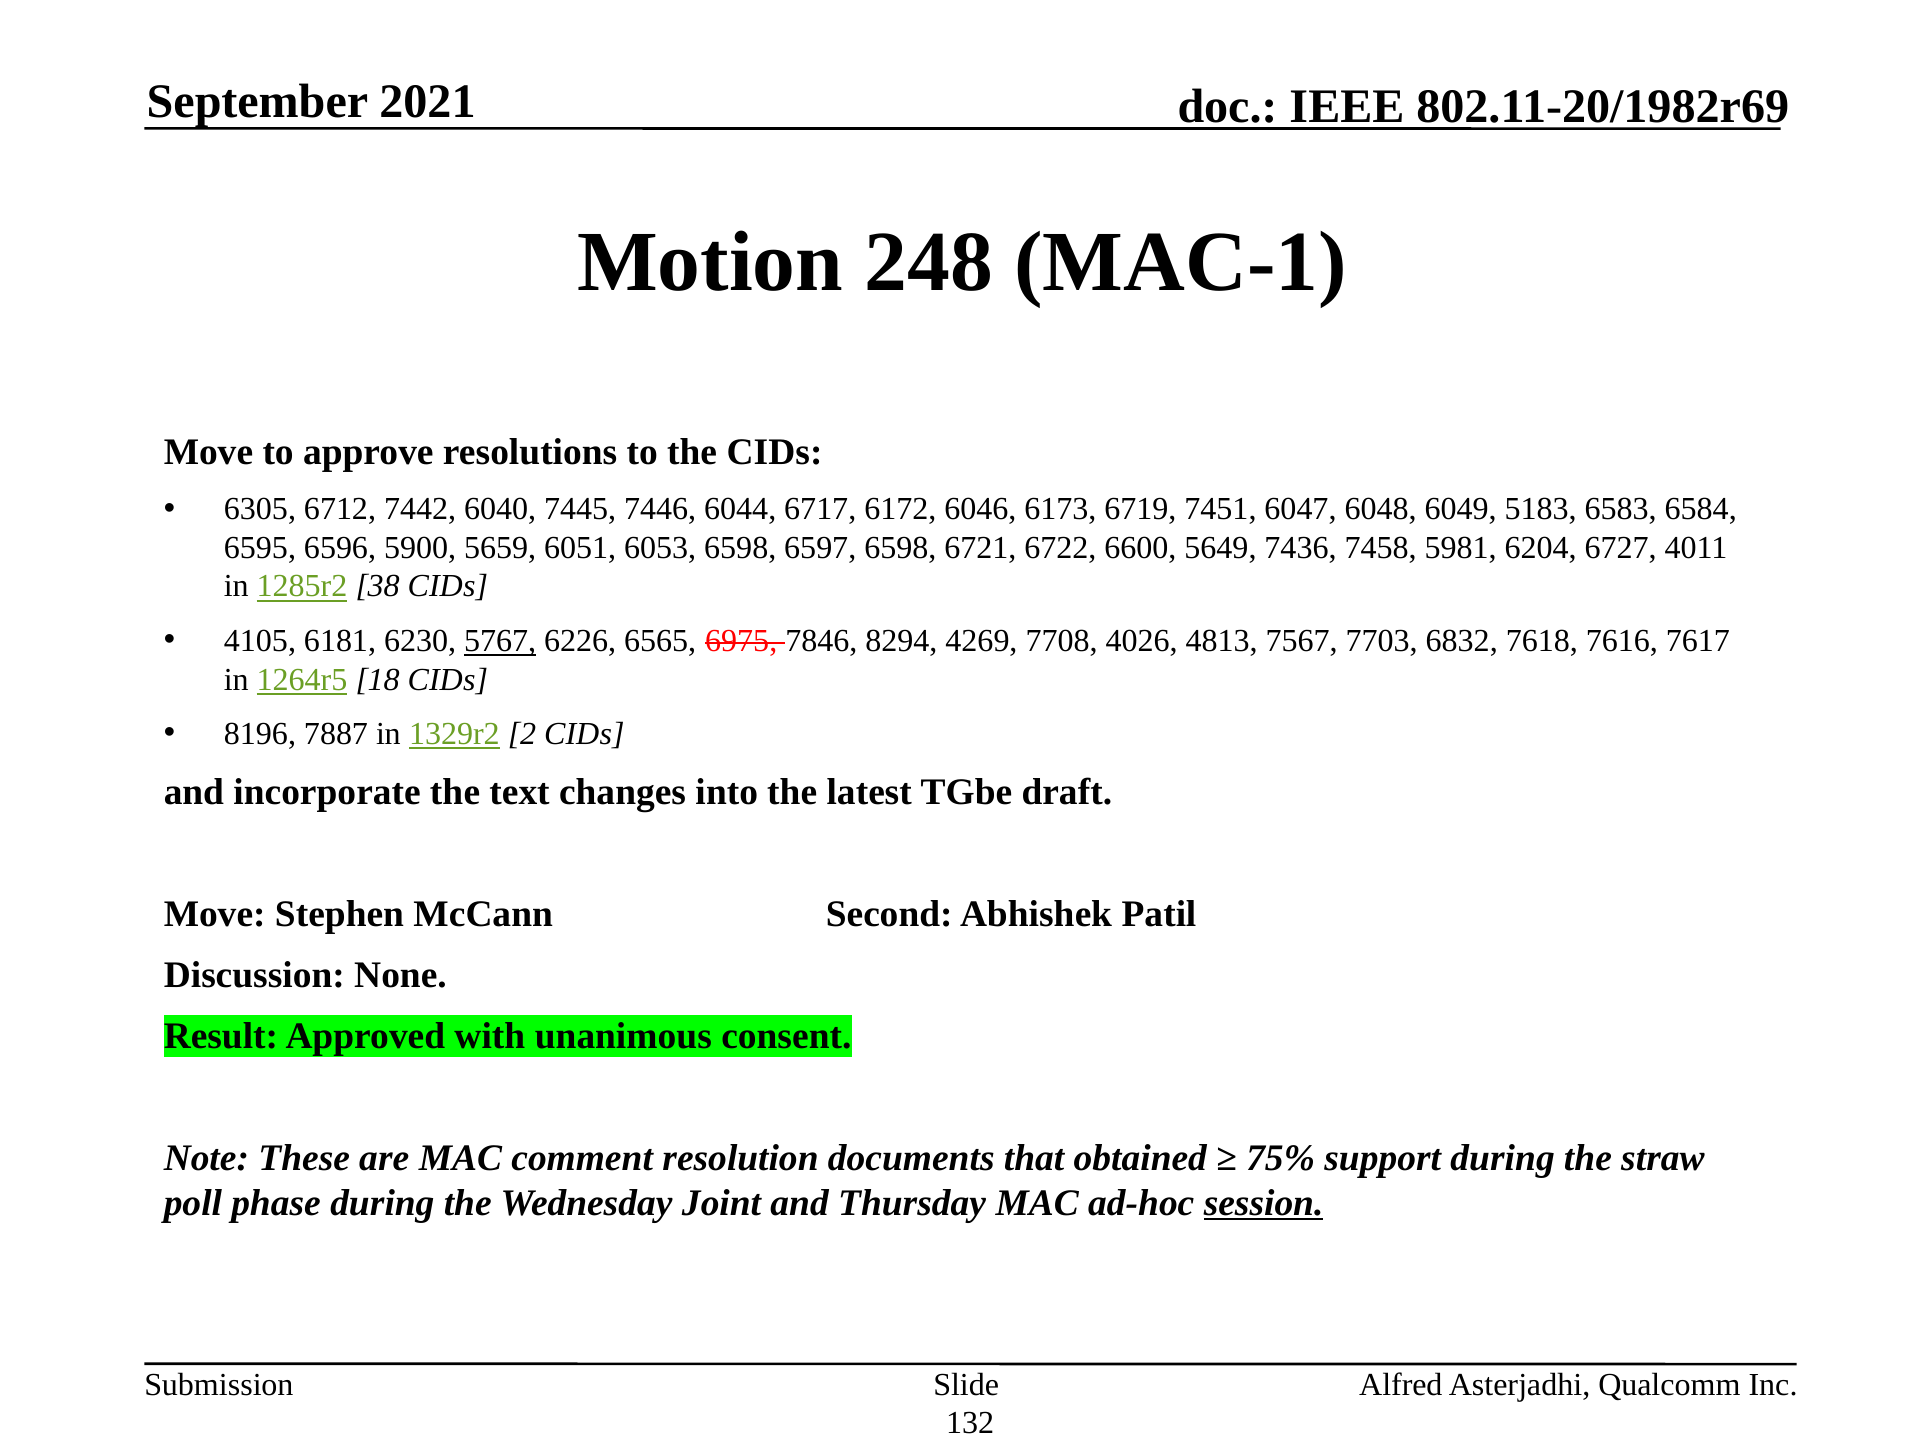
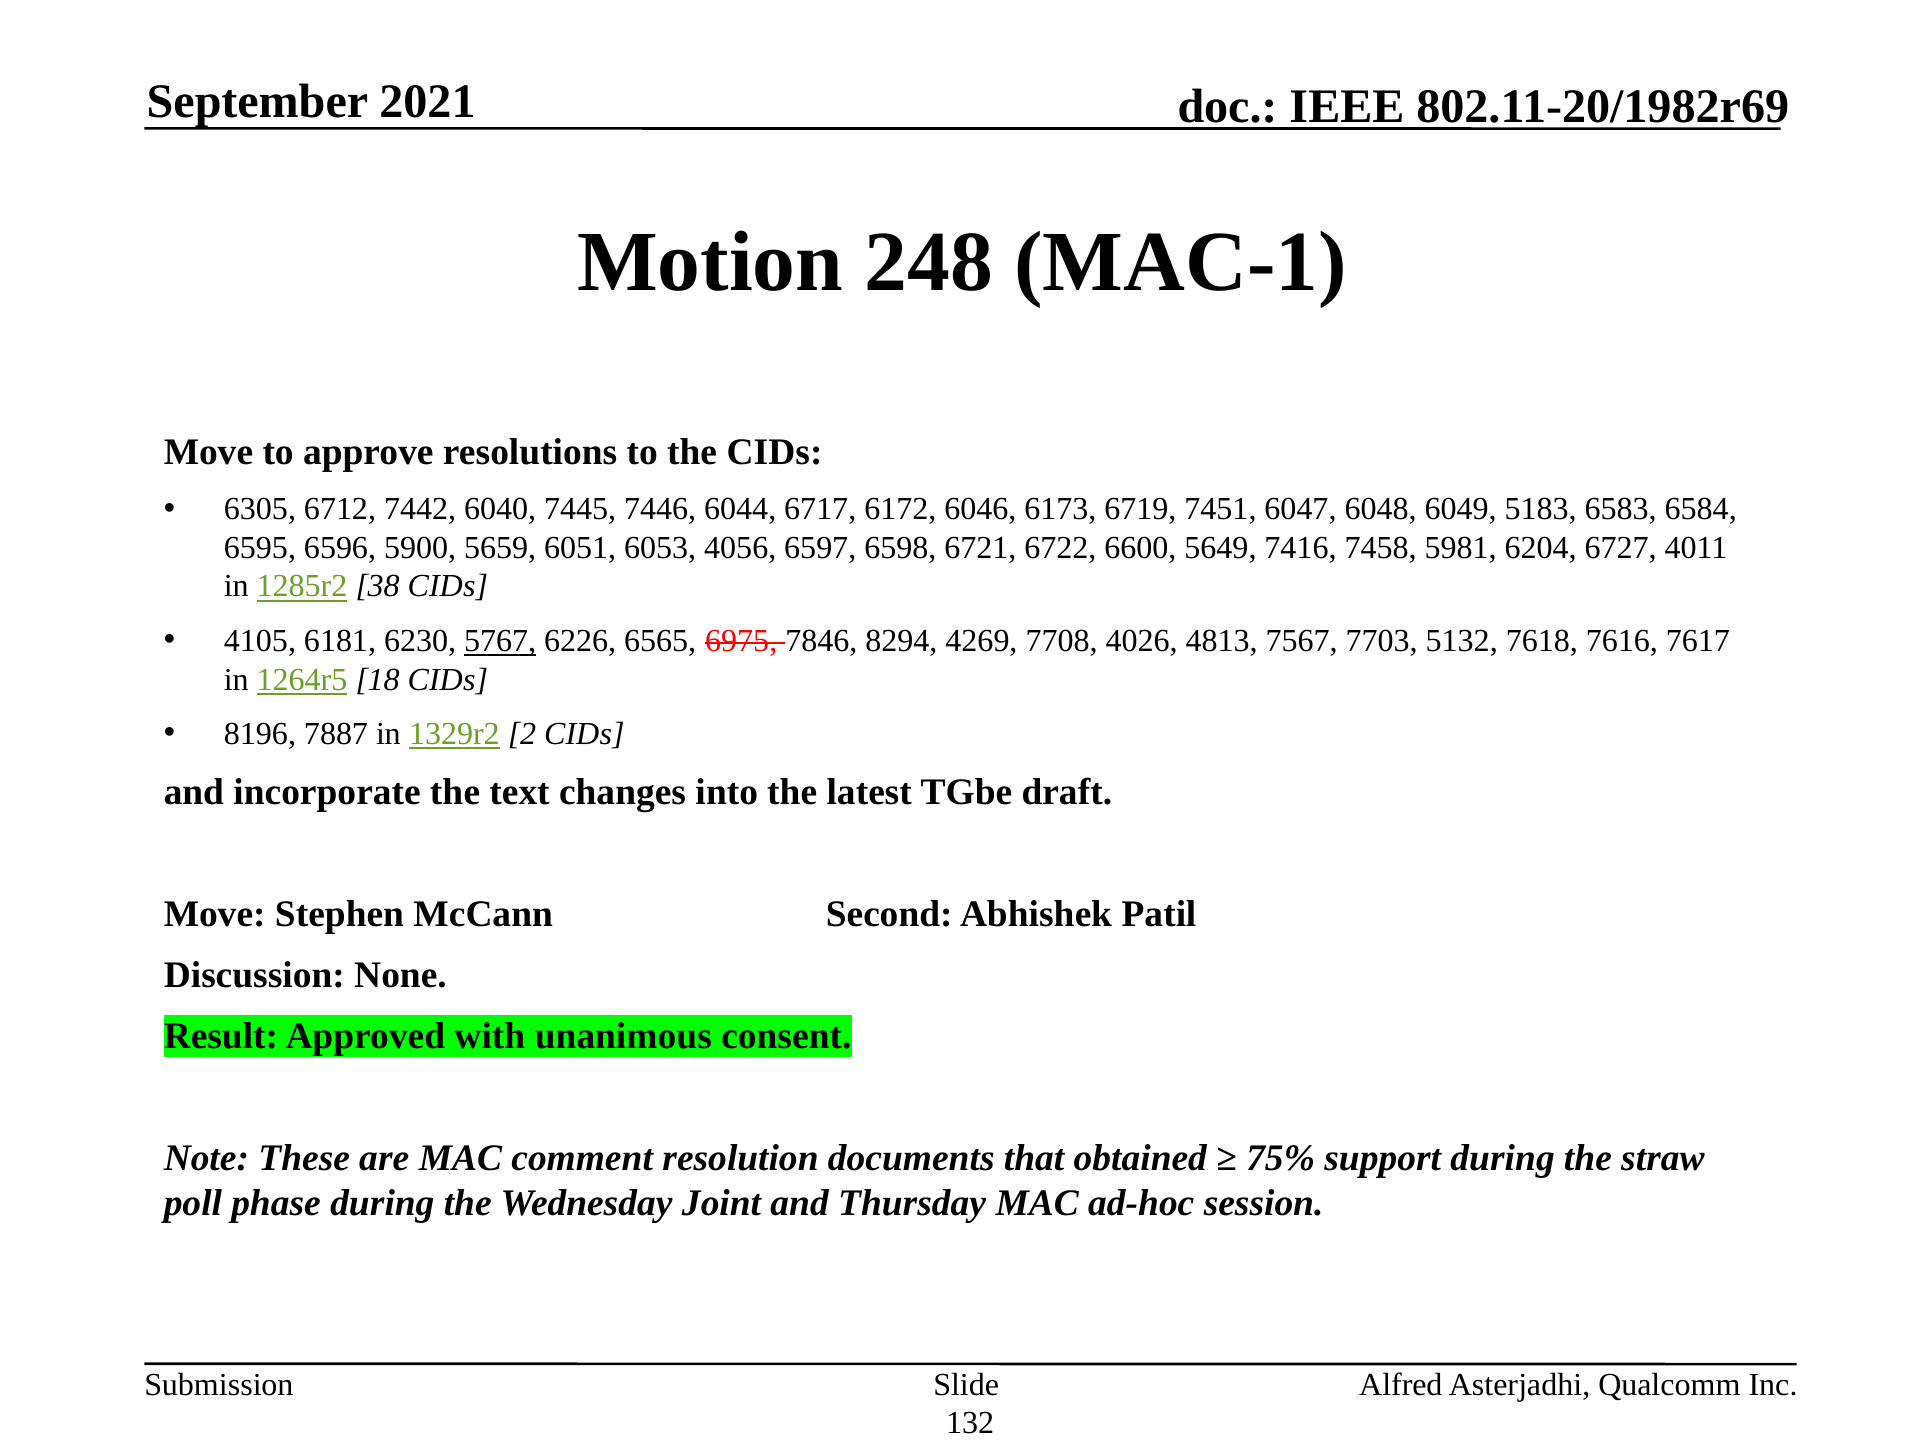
6053 6598: 6598 -> 4056 (740, 548)
7436: 7436 -> 7416 (1301, 548)
6832: 6832 -> 5132 (1462, 641)
session underline: present -> none (1264, 1203)
